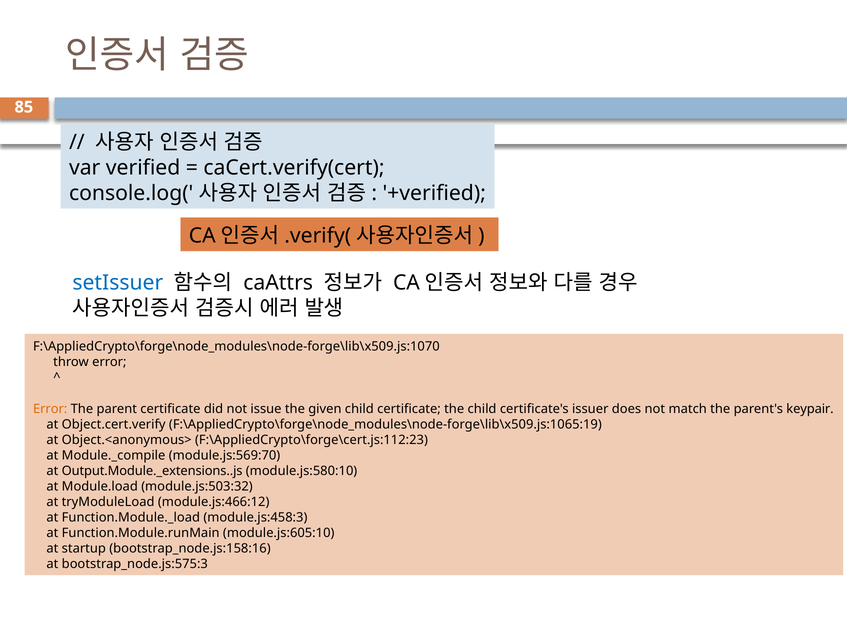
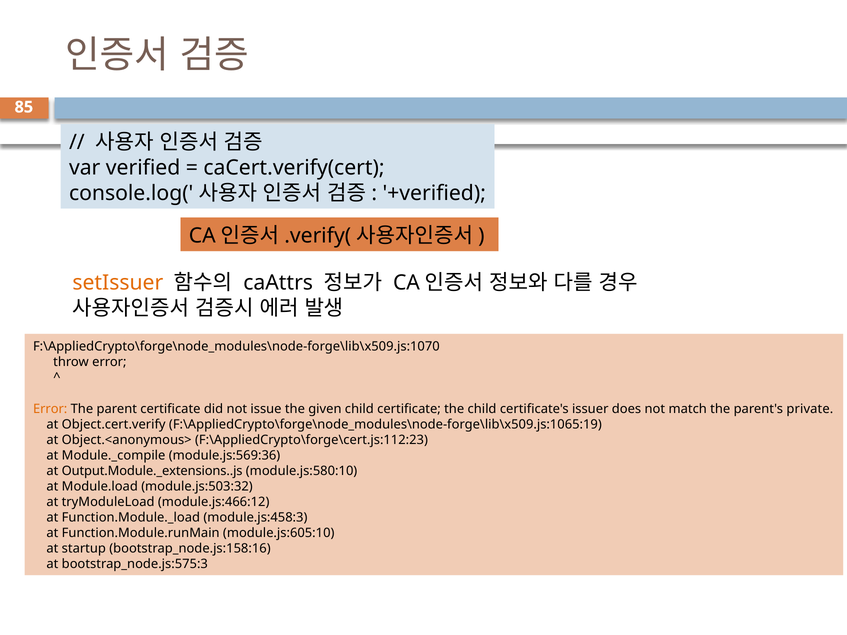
setIssuer colour: blue -> orange (118, 283)
keypair: keypair -> private (810, 409)
module.js:569:70: module.js:569:70 -> module.js:569:36 (225, 456)
